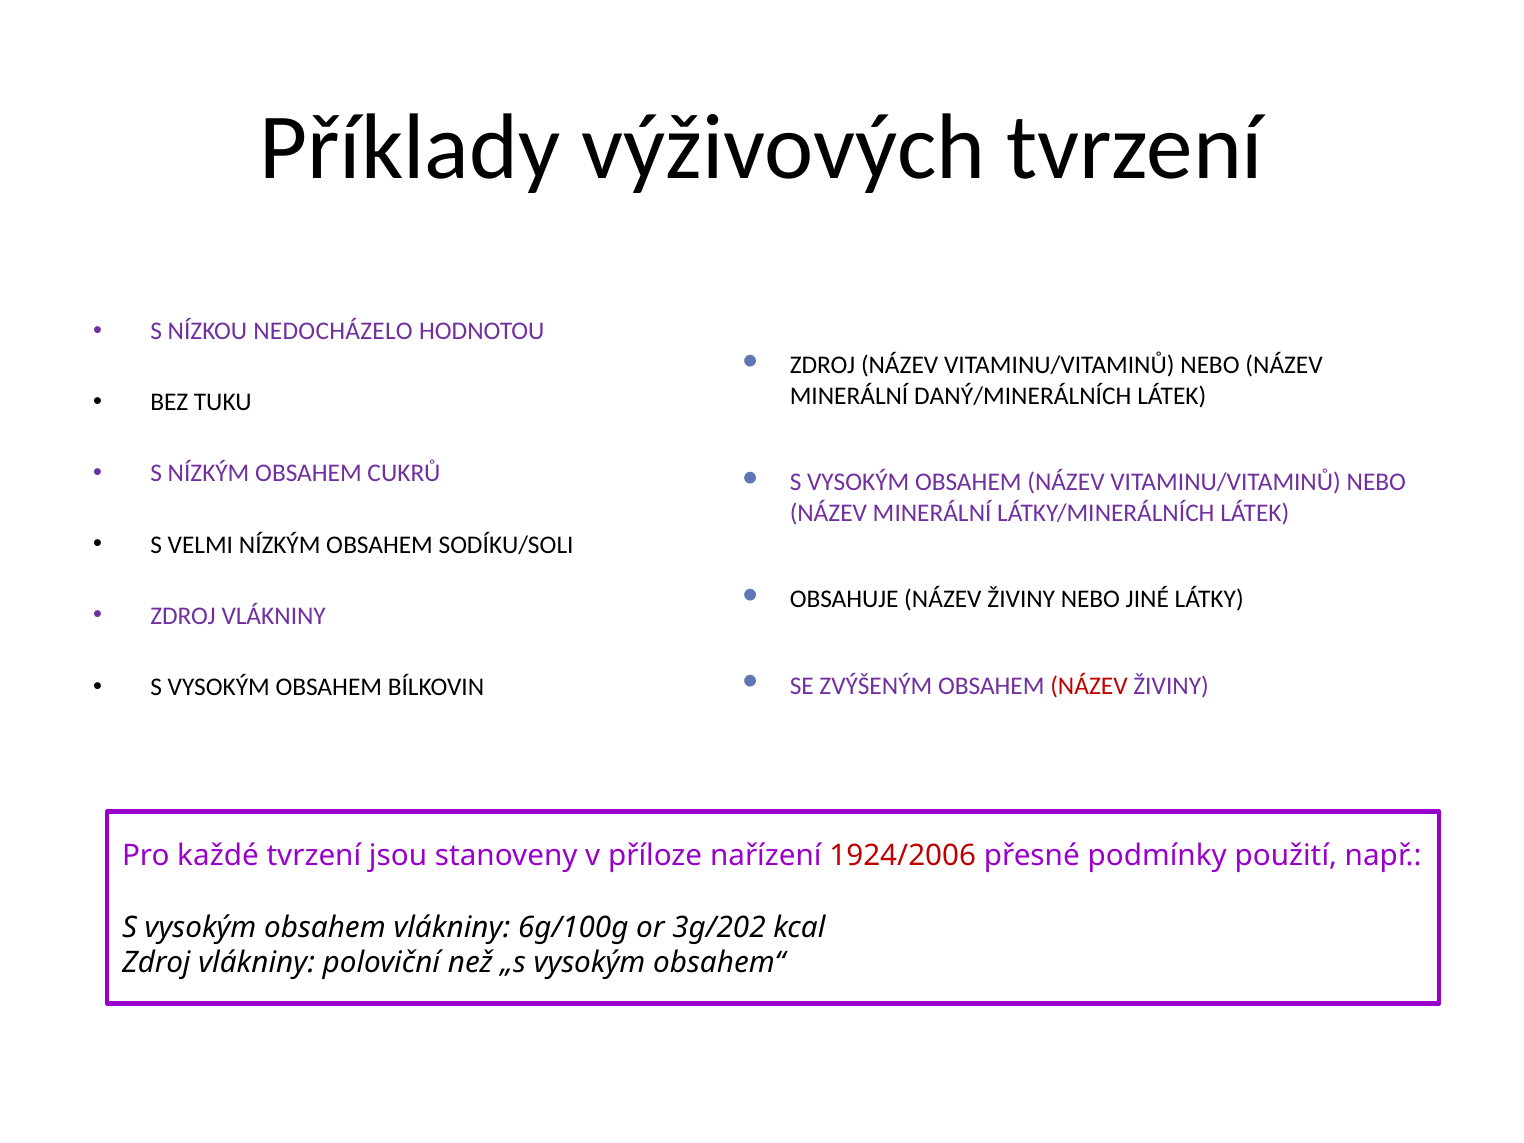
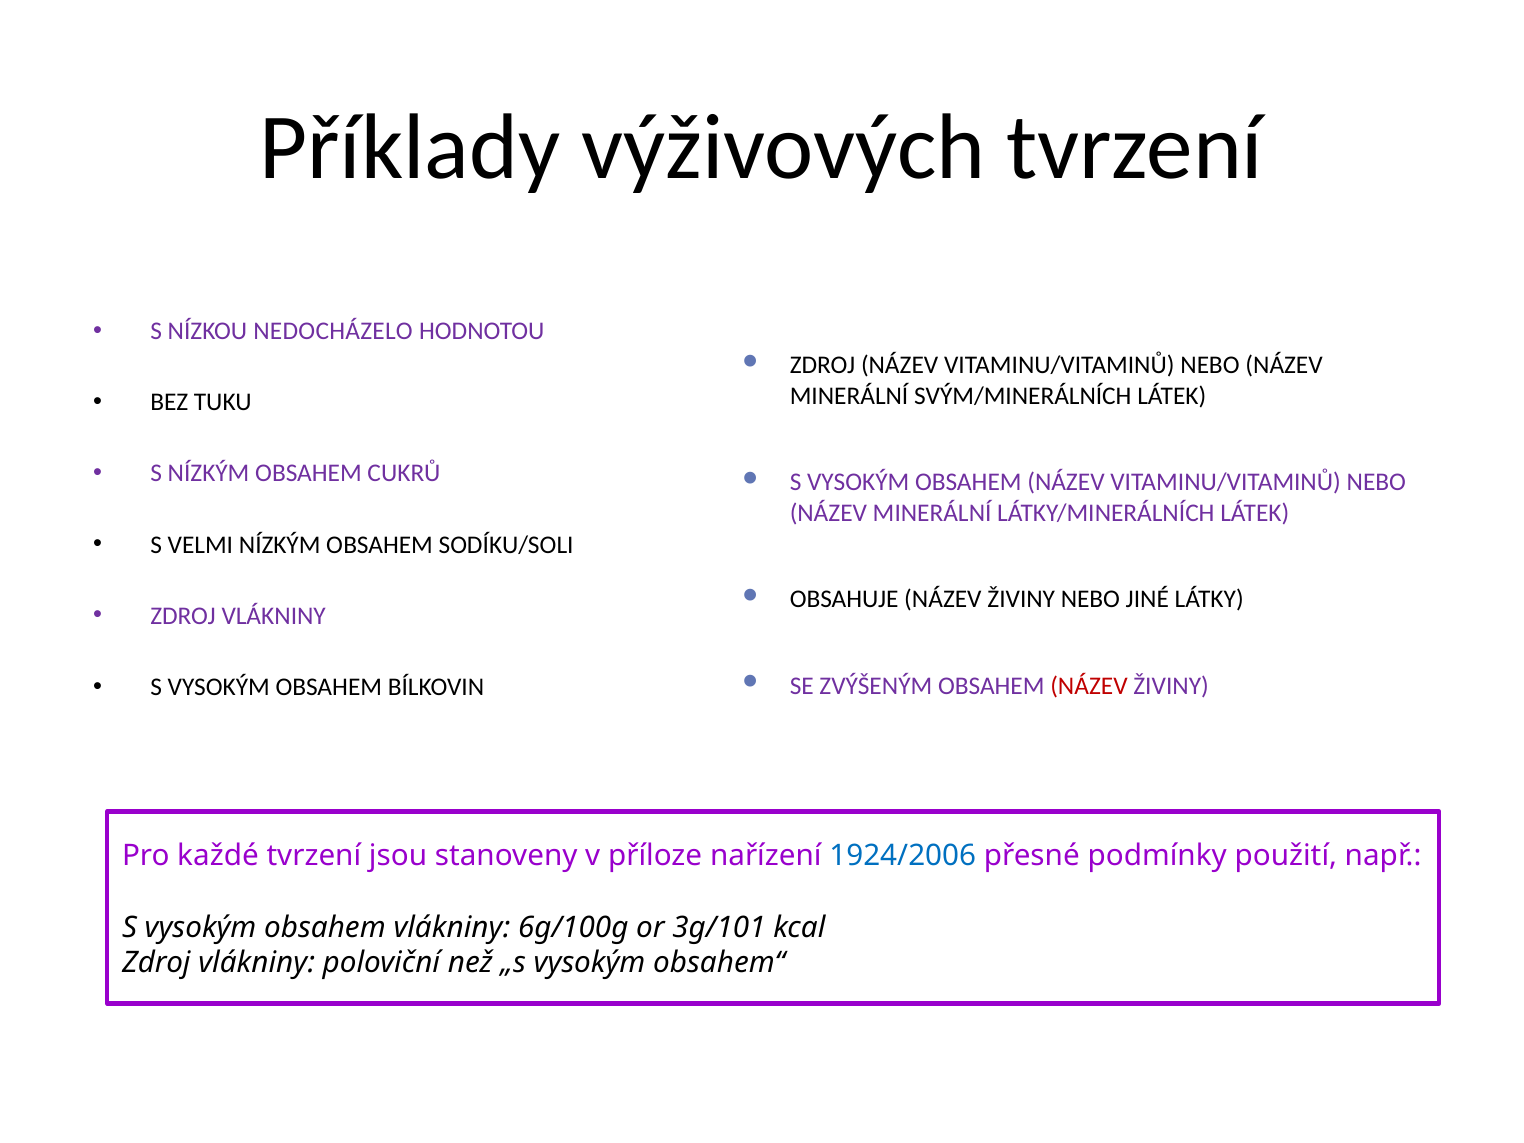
DANÝ/MINERÁLNÍCH: DANÝ/MINERÁLNÍCH -> SVÝM/MINERÁLNÍCH (1023, 396)
1924/2006 colour: red -> blue (903, 856)
3g/202: 3g/202 -> 3g/101 (719, 927)
